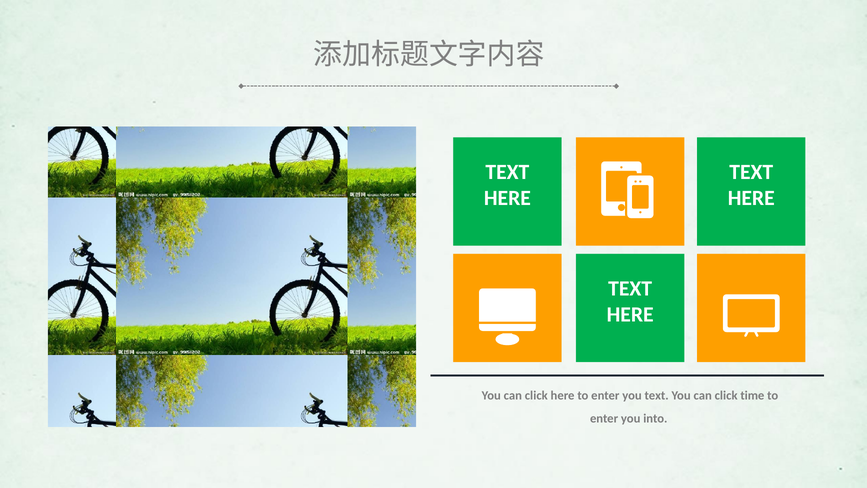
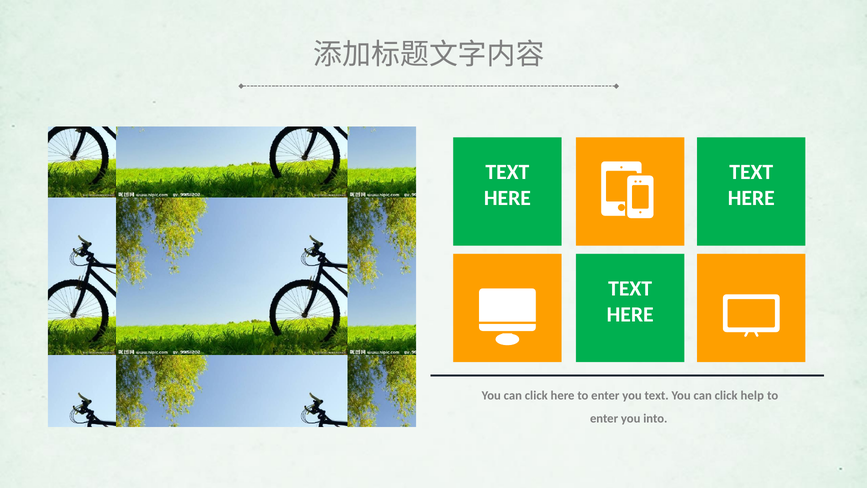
time: time -> help (752, 395)
